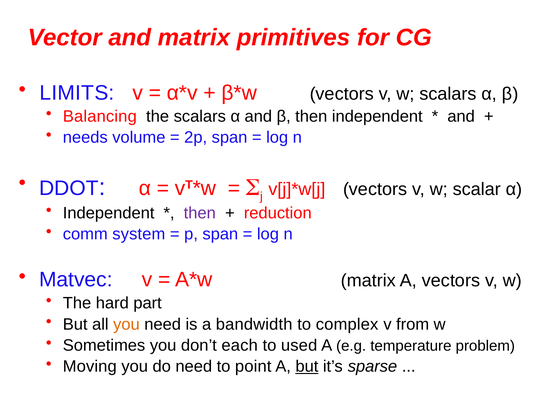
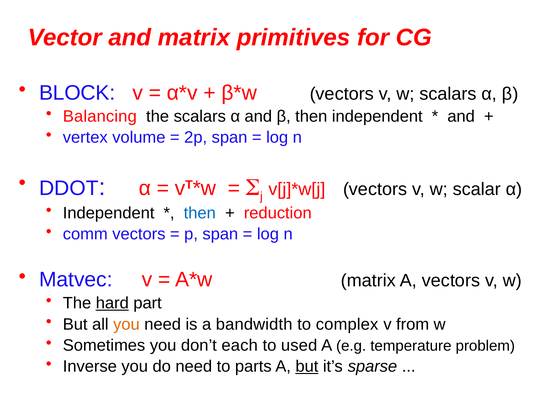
LIMITS: LIMITS -> BLOCK (77, 93)
needs: needs -> vertex (85, 138)
then colour: purple -> blue (200, 213)
comm system: system -> vectors (139, 234)
hard underline: none -> present (112, 304)
Moving: Moving -> Inverse (90, 367)
point: point -> parts (253, 367)
